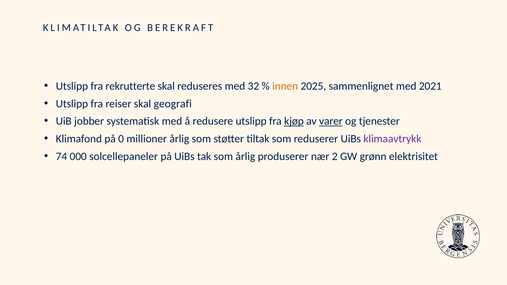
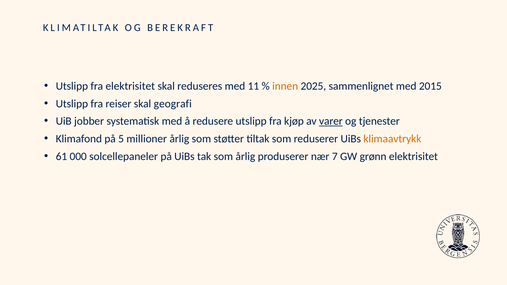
fra rekrutterte: rekrutterte -> elektrisitet (130, 86)
32: 32 -> 11 (253, 86)
2021: 2021 -> 2015 (430, 86)
kjøp underline: present -> none (294, 121)
0: 0 -> 5 (121, 139)
klimaavtrykk colour: purple -> orange (392, 139)
74: 74 -> 61 (61, 157)
2: 2 -> 7 (335, 157)
